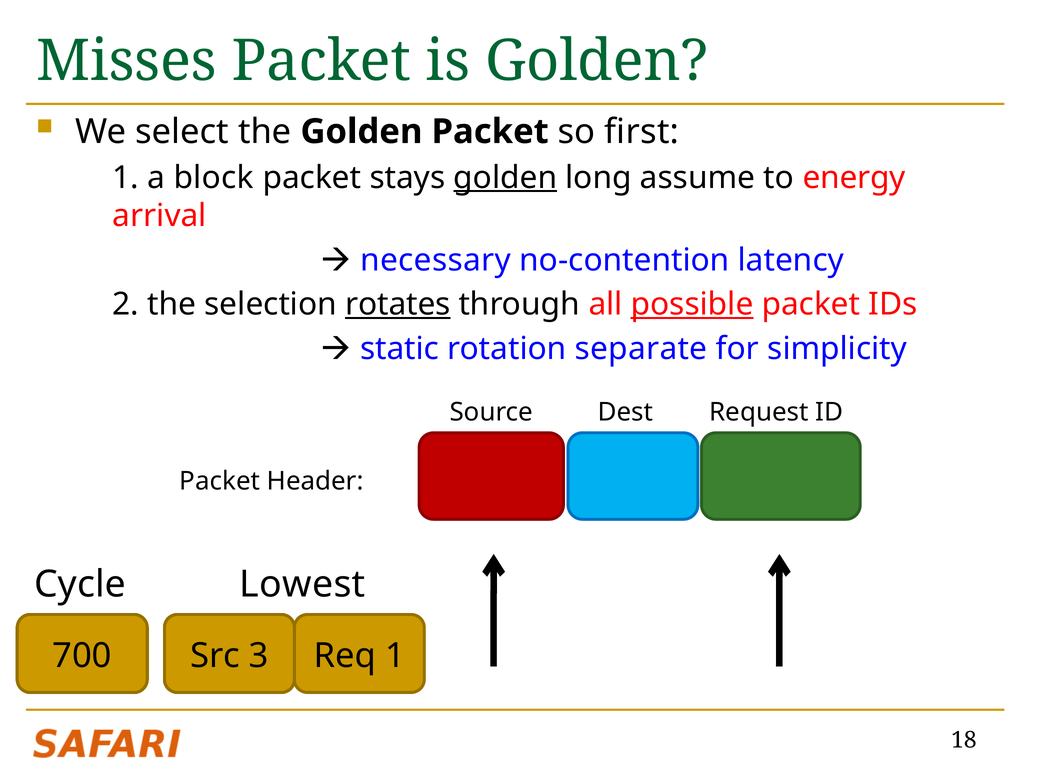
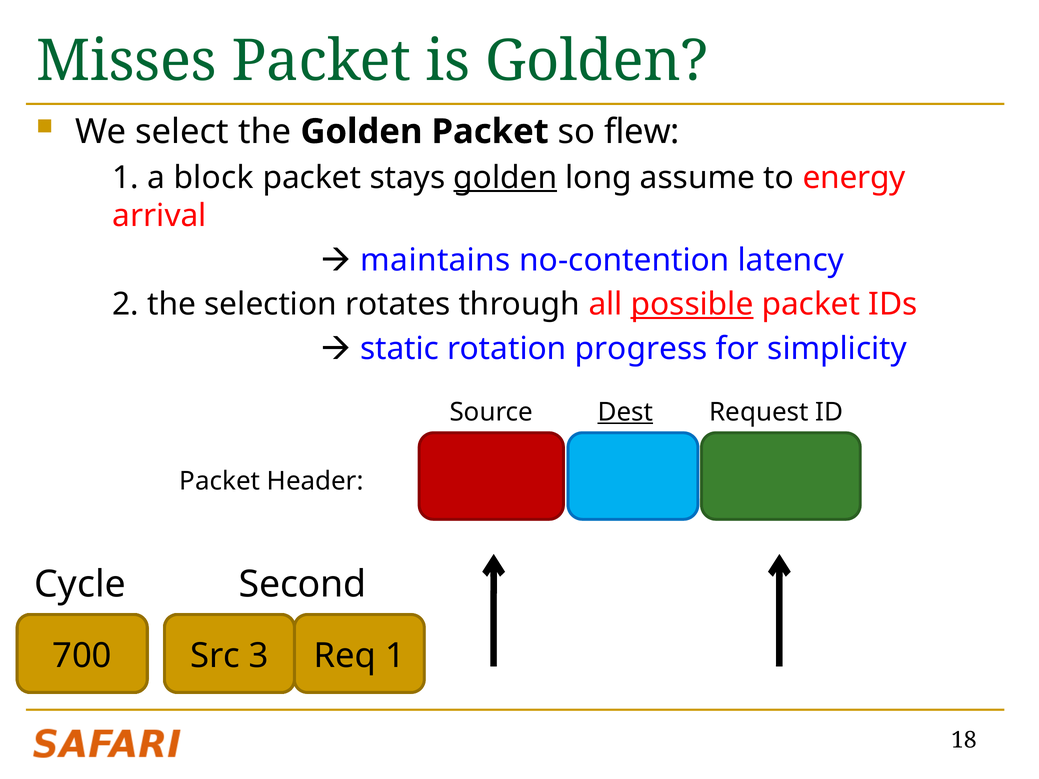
first: first -> flew (642, 132)
necessary: necessary -> maintains (436, 260)
rotates underline: present -> none (398, 305)
separate: separate -> progress (641, 349)
Dest underline: none -> present (625, 412)
Lowest: Lowest -> Second (303, 584)
